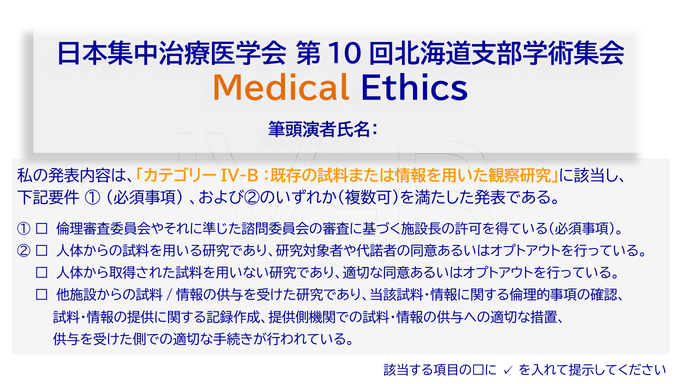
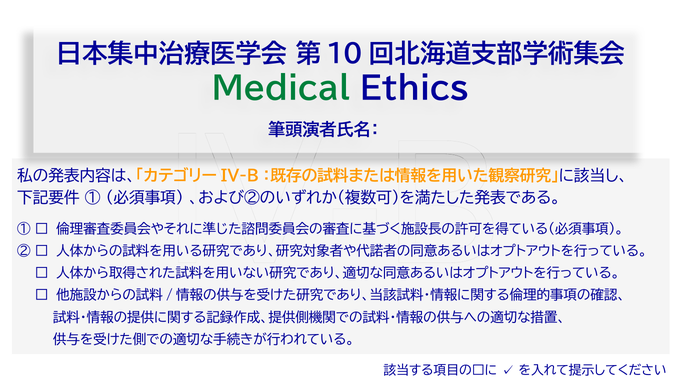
Medical colour: orange -> green (281, 89)
